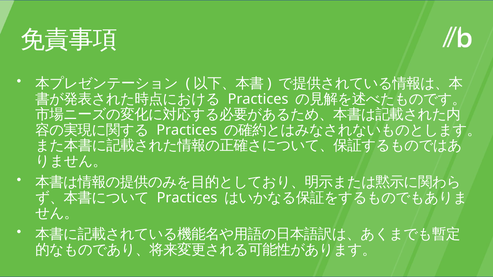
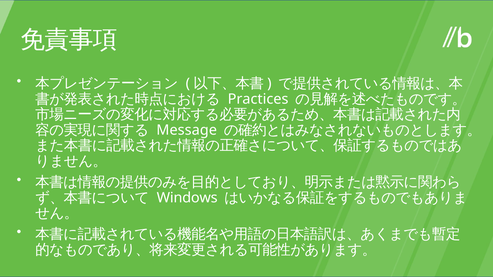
Practices: Practices -> Message (187, 130)
Practices: Practices -> Windows (187, 198)
